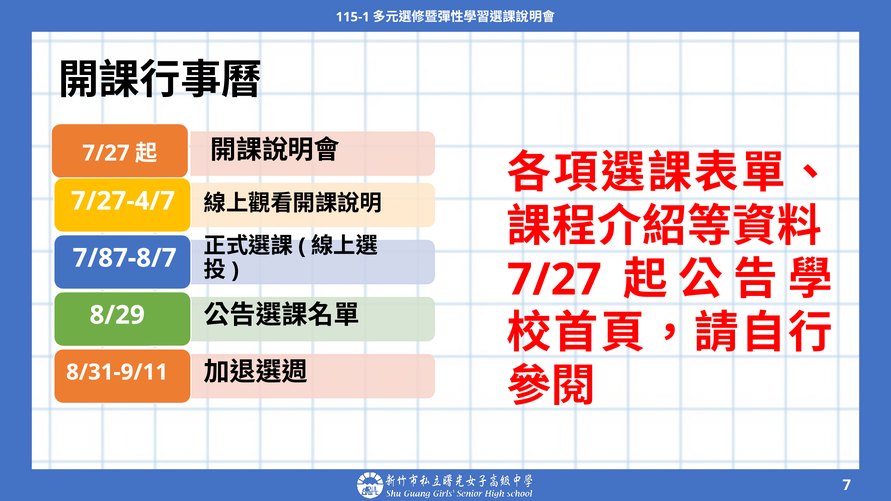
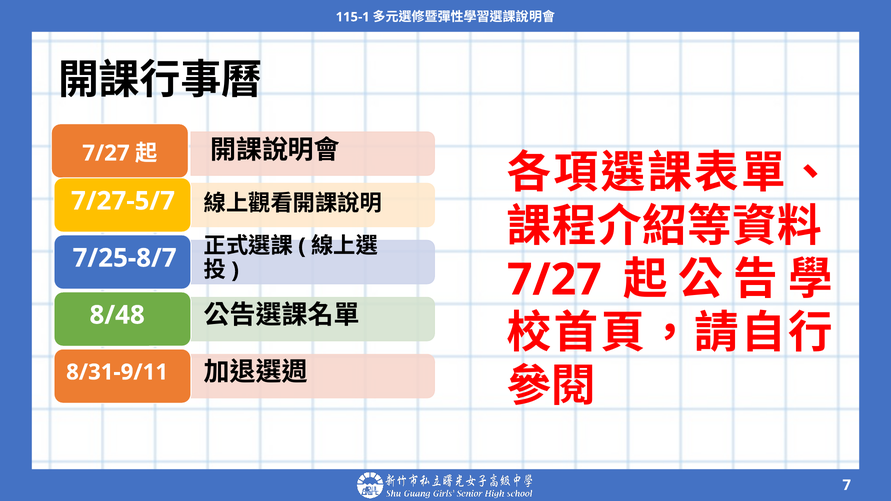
7/27-4/7: 7/27-4/7 -> 7/27-5/7 (123, 201)
7/87-8/7: 7/87-8/7 -> 7/25-8/7 (125, 258)
8/29: 8/29 -> 8/48 (117, 315)
